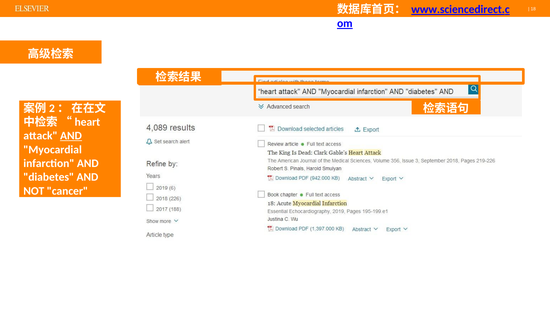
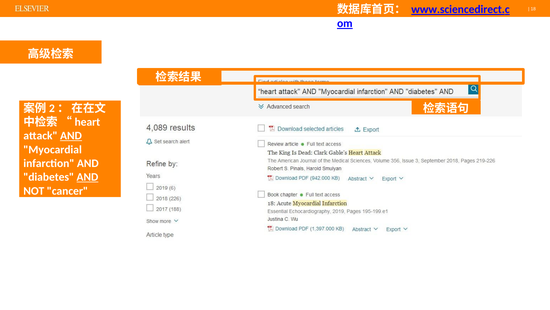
AND underline: none -> present (87, 177)
